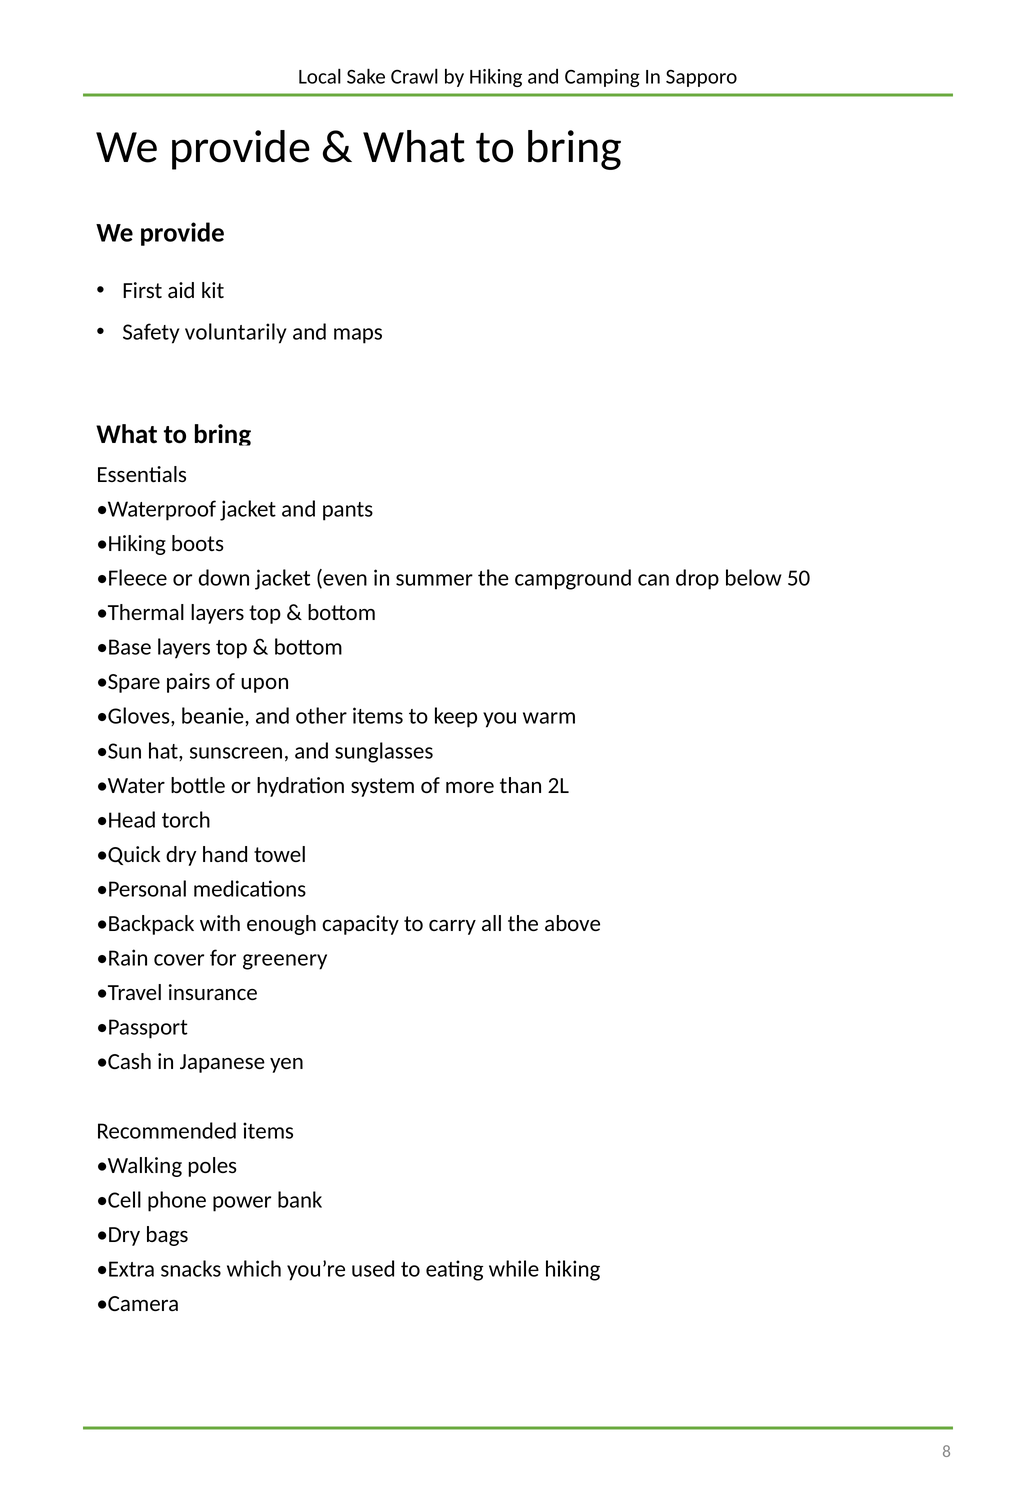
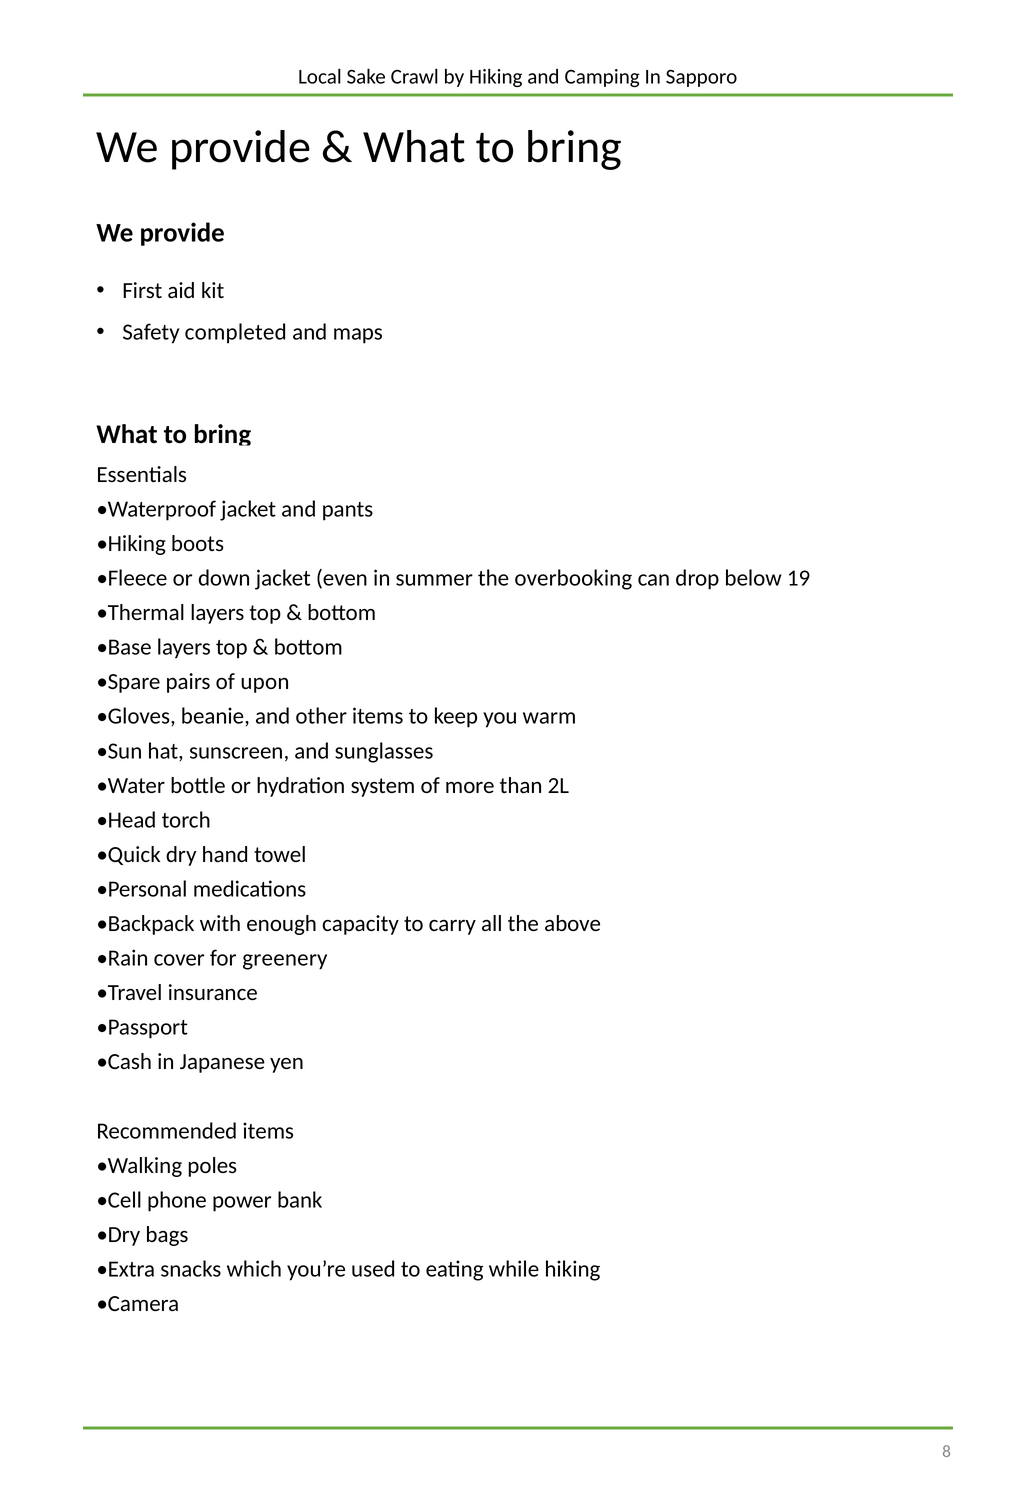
voluntarily: voluntarily -> completed (236, 332)
campground: campground -> overbooking (573, 578)
50: 50 -> 19 (799, 578)
